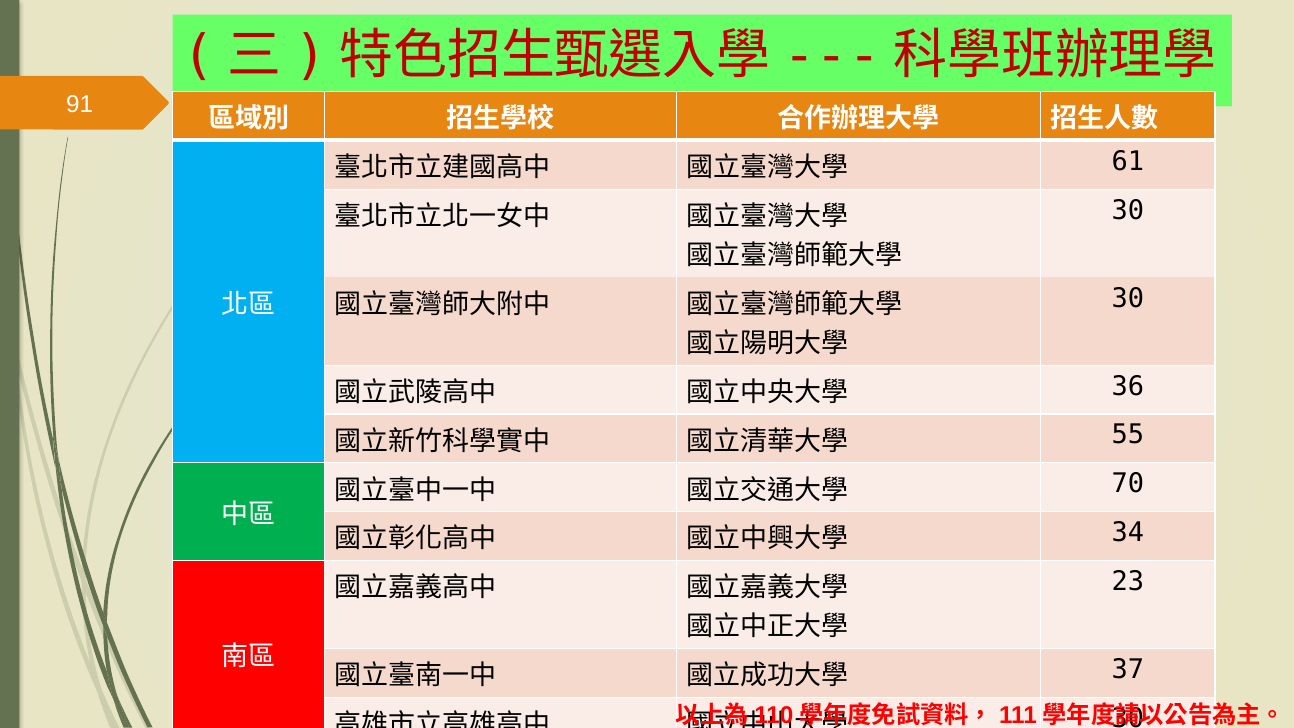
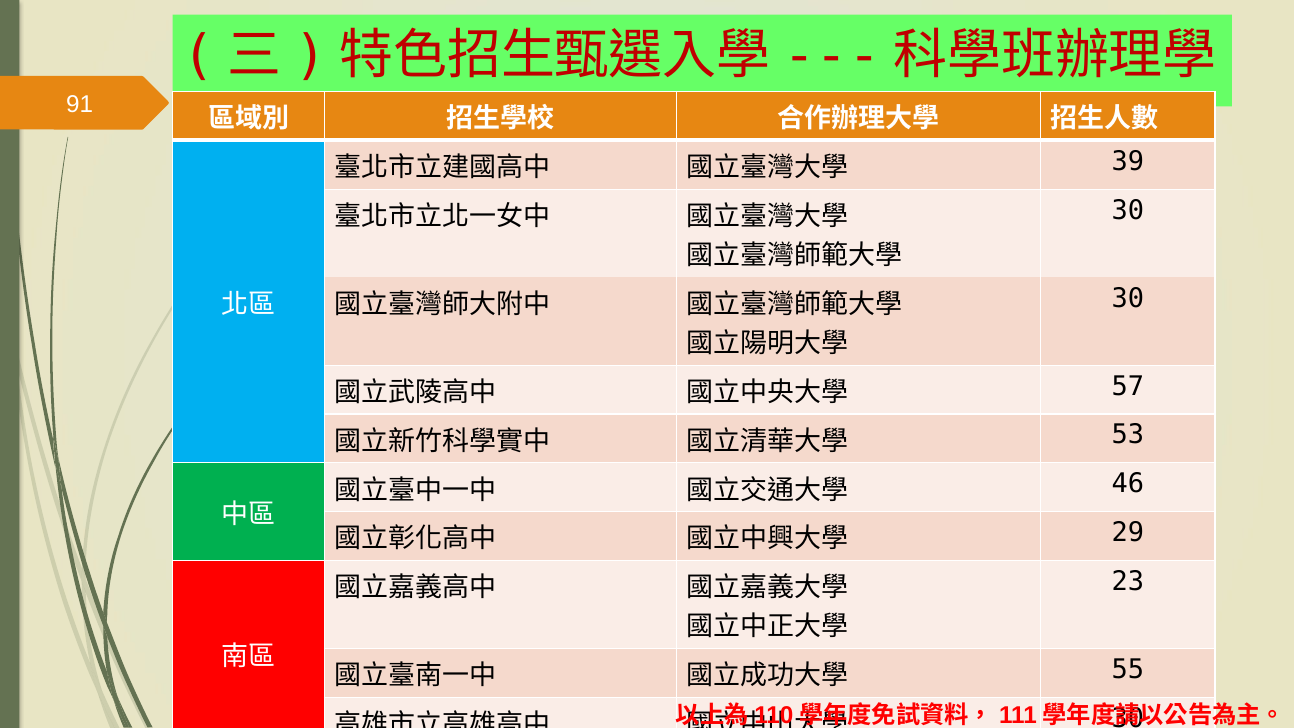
61: 61 -> 39 (1128, 161)
36: 36 -> 57 (1128, 386)
55: 55 -> 53 (1128, 435)
70: 70 -> 46 (1128, 484)
34: 34 -> 29 (1128, 533)
37: 37 -> 55 (1128, 670)
